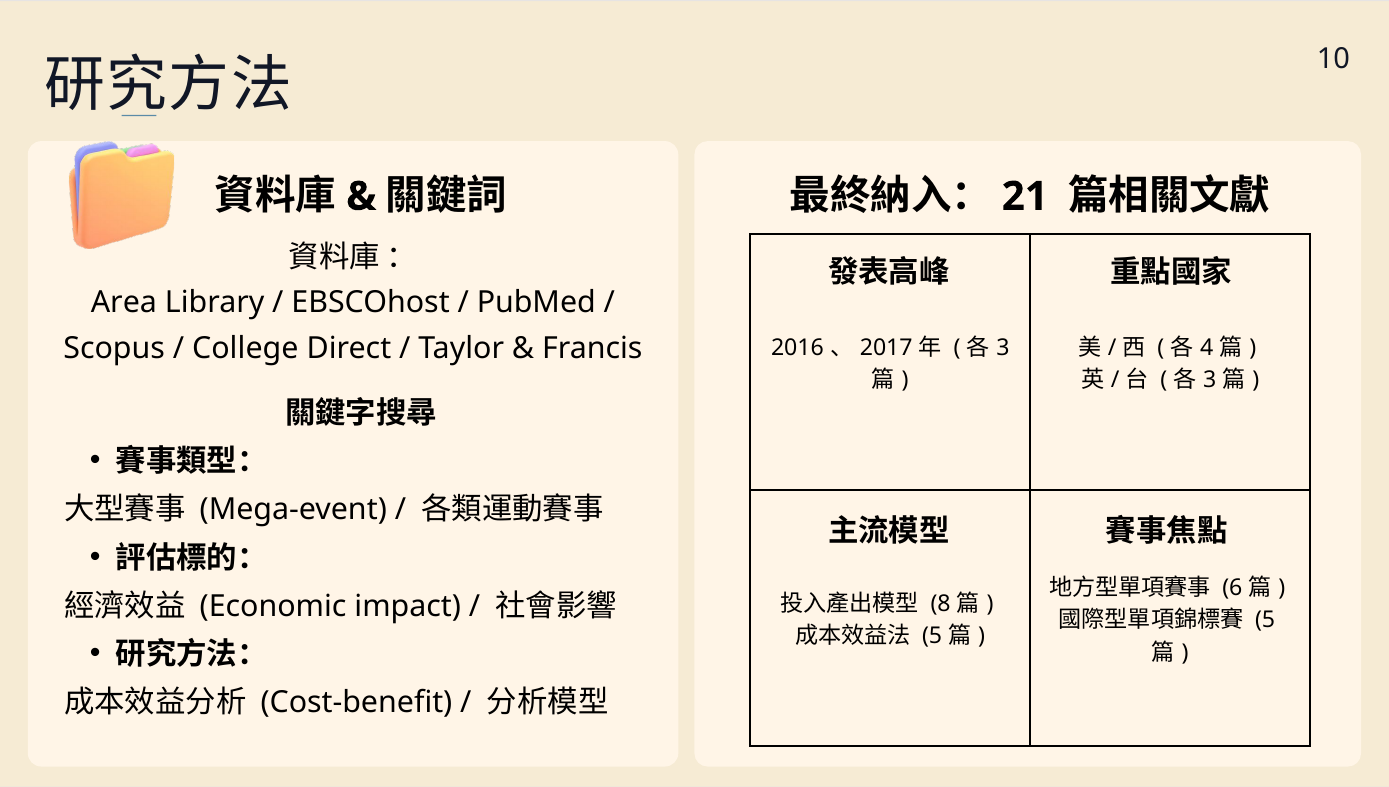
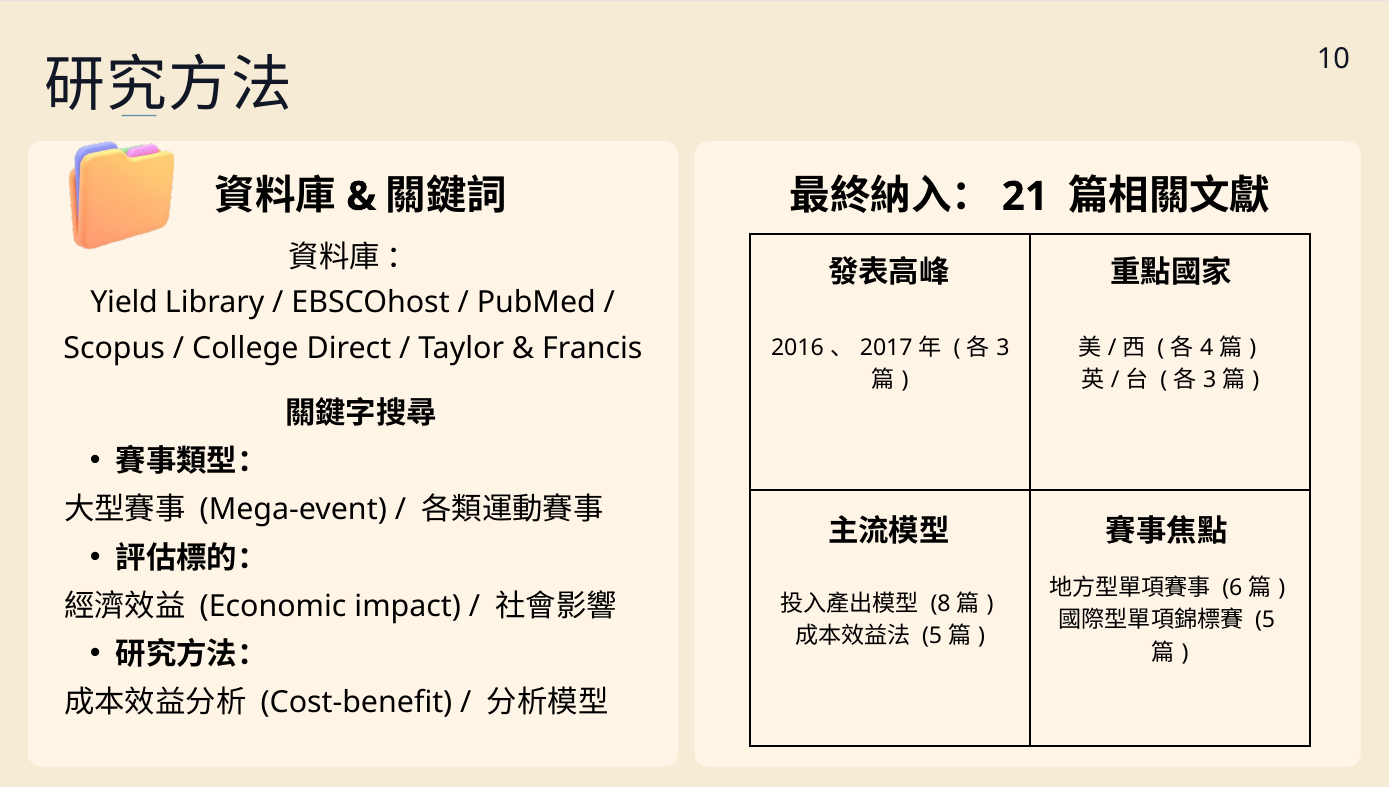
Area: Area -> Yield (124, 303)
